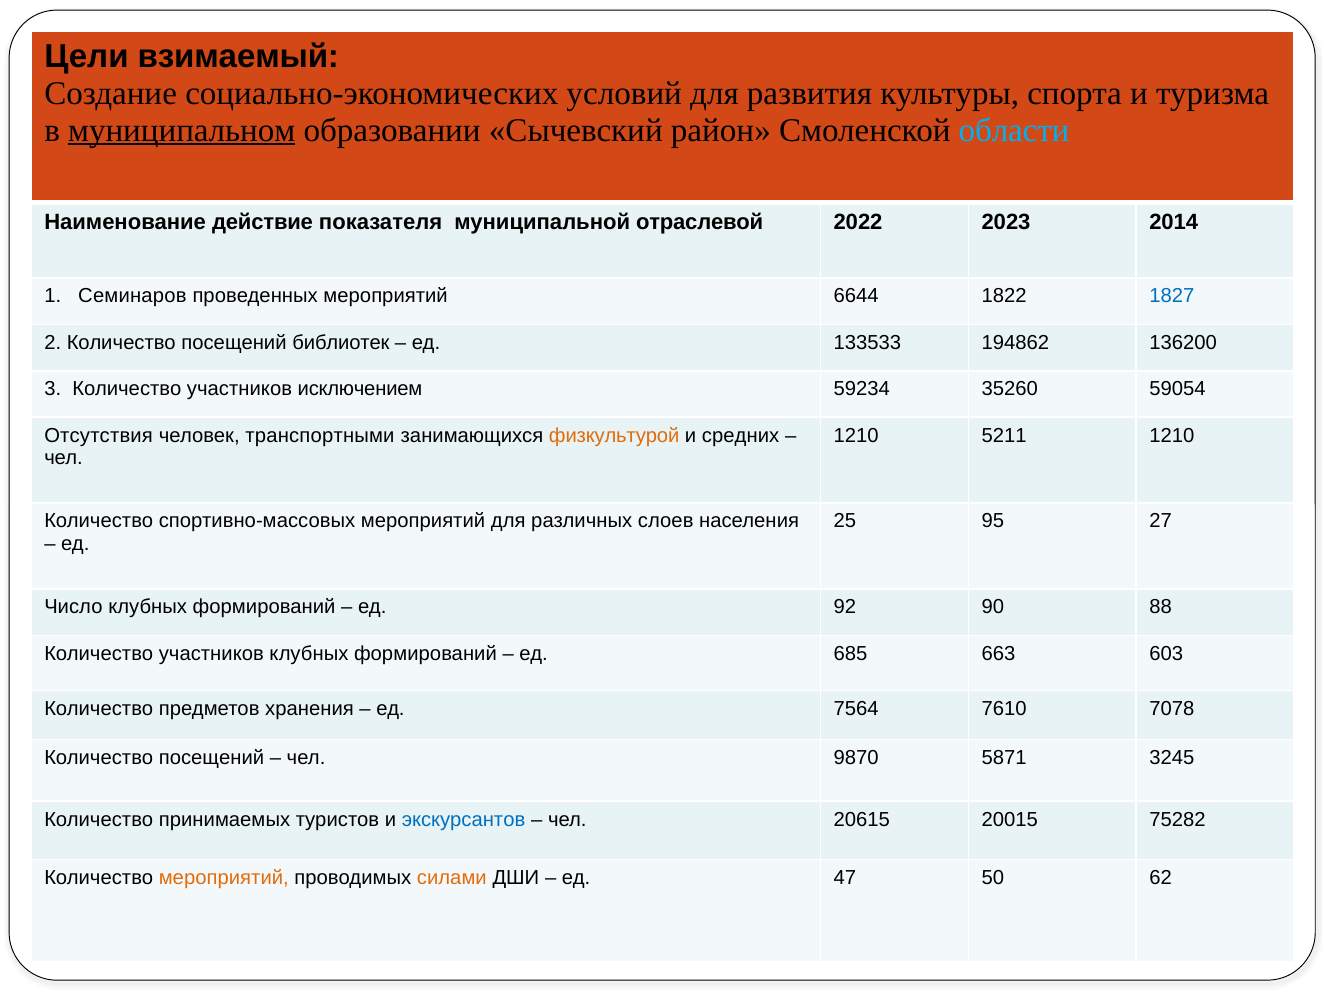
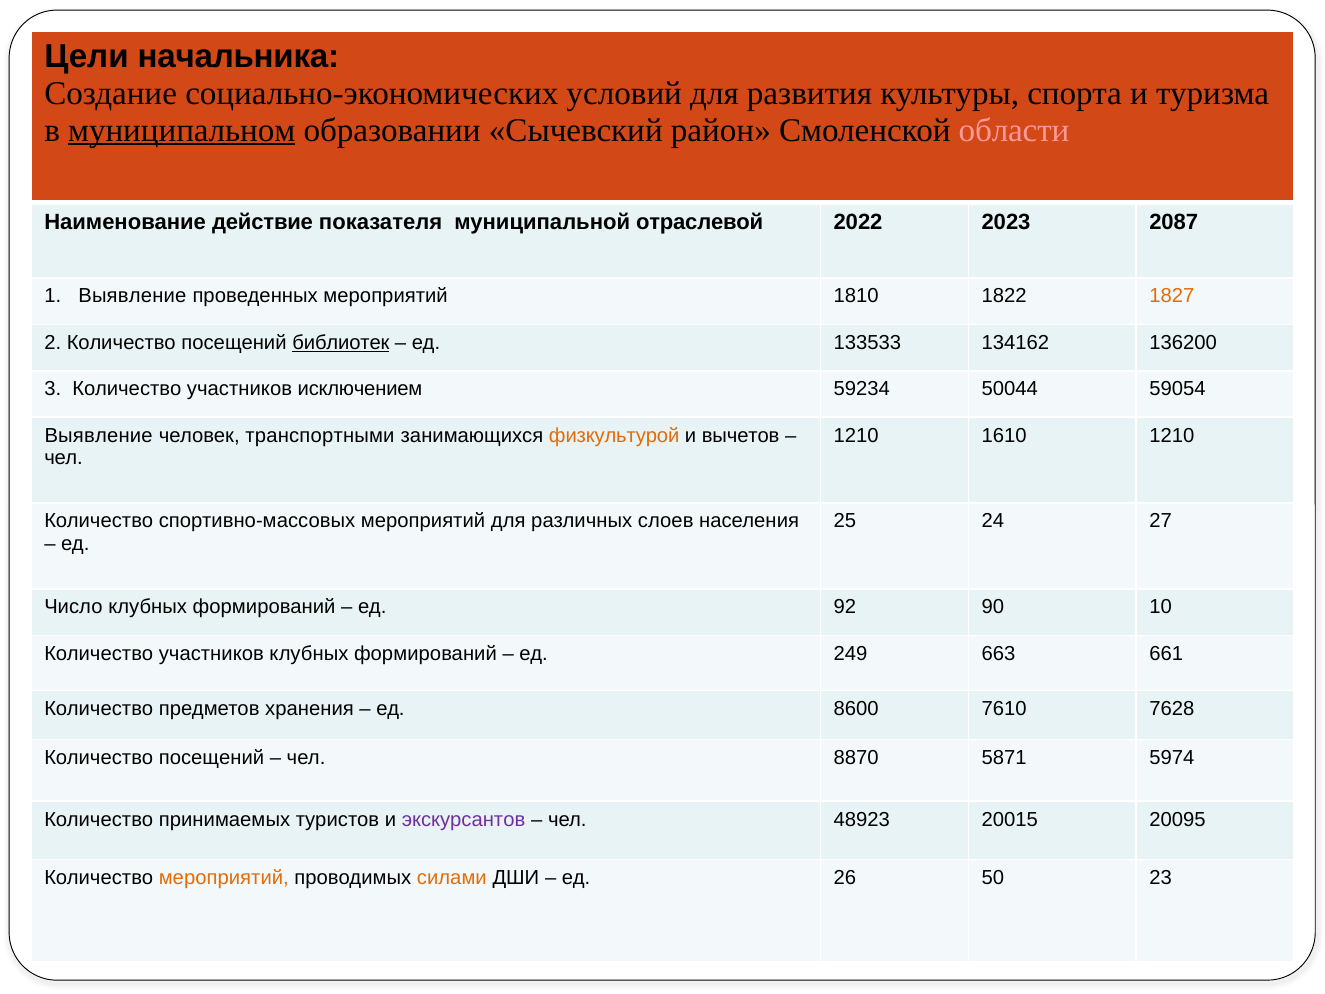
взимаемый: взимаемый -> начальника (238, 57)
области colour: light blue -> pink (1014, 130)
2014: 2014 -> 2087 (1174, 222)
1 Семинаров: Семинаров -> Выявление (132, 296)
6644: 6644 -> 1810 (856, 296)
1827 colour: blue -> orange (1172, 296)
библиотек underline: none -> present (341, 342)
194862: 194862 -> 134162 (1015, 342)
35260: 35260 -> 50044 (1010, 389)
Отсутствия: Отсутствия -> Выявление (99, 435)
средних: средних -> вычетов (741, 435)
5211: 5211 -> 1610 (1004, 435)
95: 95 -> 24 (993, 521)
88: 88 -> 10 (1161, 607)
685: 685 -> 249 (850, 653)
603: 603 -> 661 (1166, 653)
7564: 7564 -> 8600 (856, 708)
7078: 7078 -> 7628 (1172, 708)
9870: 9870 -> 8870 (856, 758)
3245: 3245 -> 5974 (1172, 758)
экскурсантов colour: blue -> purple (464, 819)
20615: 20615 -> 48923 (862, 819)
75282: 75282 -> 20095 (1177, 819)
47: 47 -> 26 (845, 878)
62: 62 -> 23 (1161, 878)
